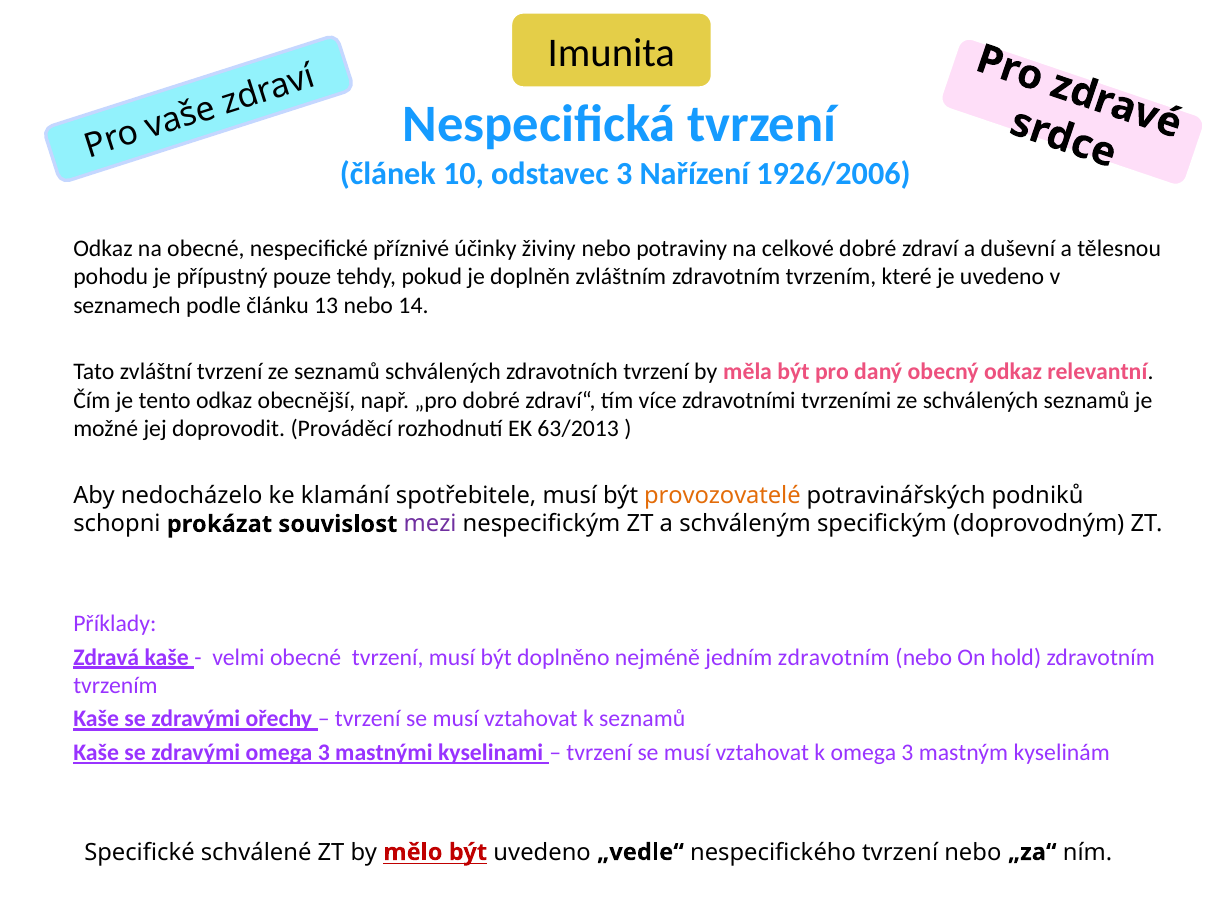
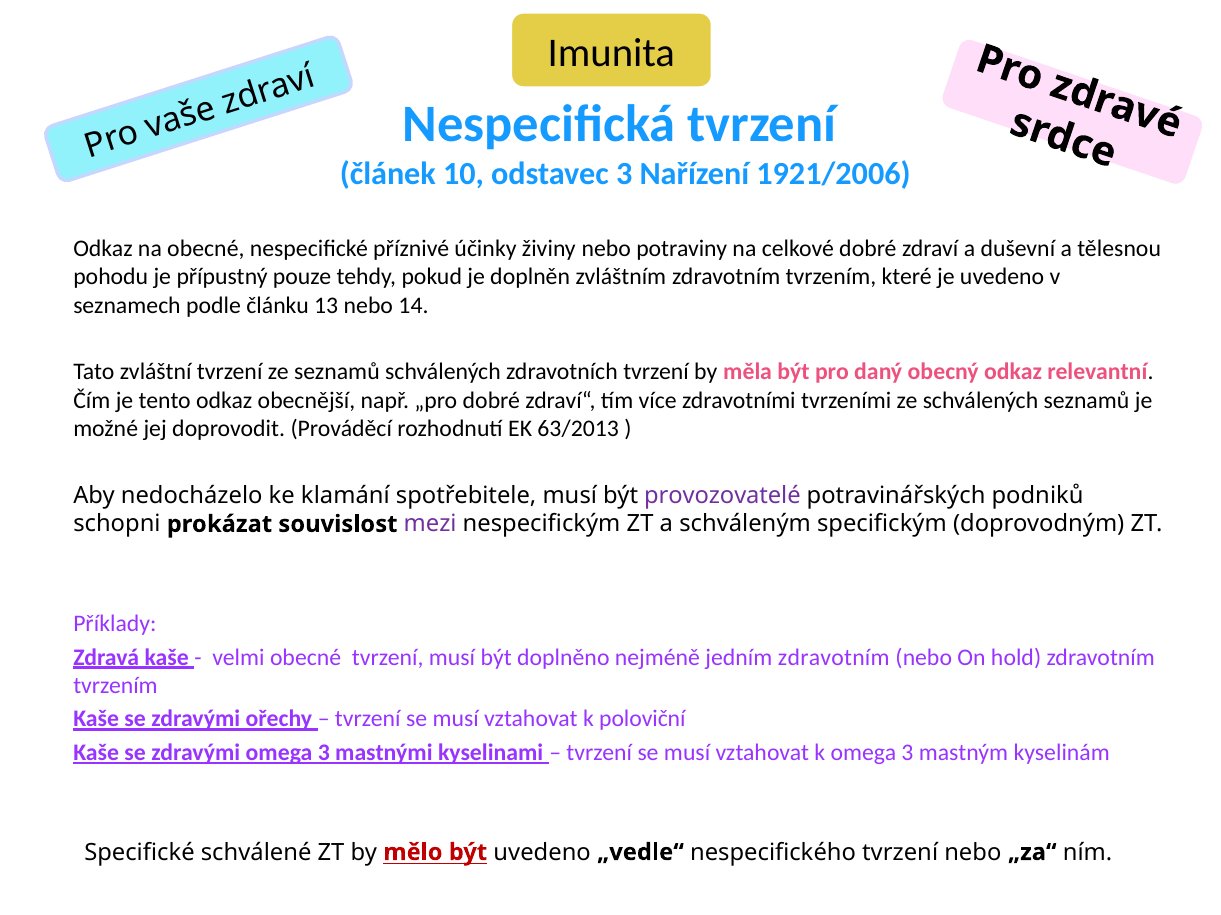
1926/2006: 1926/2006 -> 1921/2006 (834, 174)
provozovatelé colour: orange -> purple (722, 496)
k seznamů: seznamů -> poloviční (642, 720)
